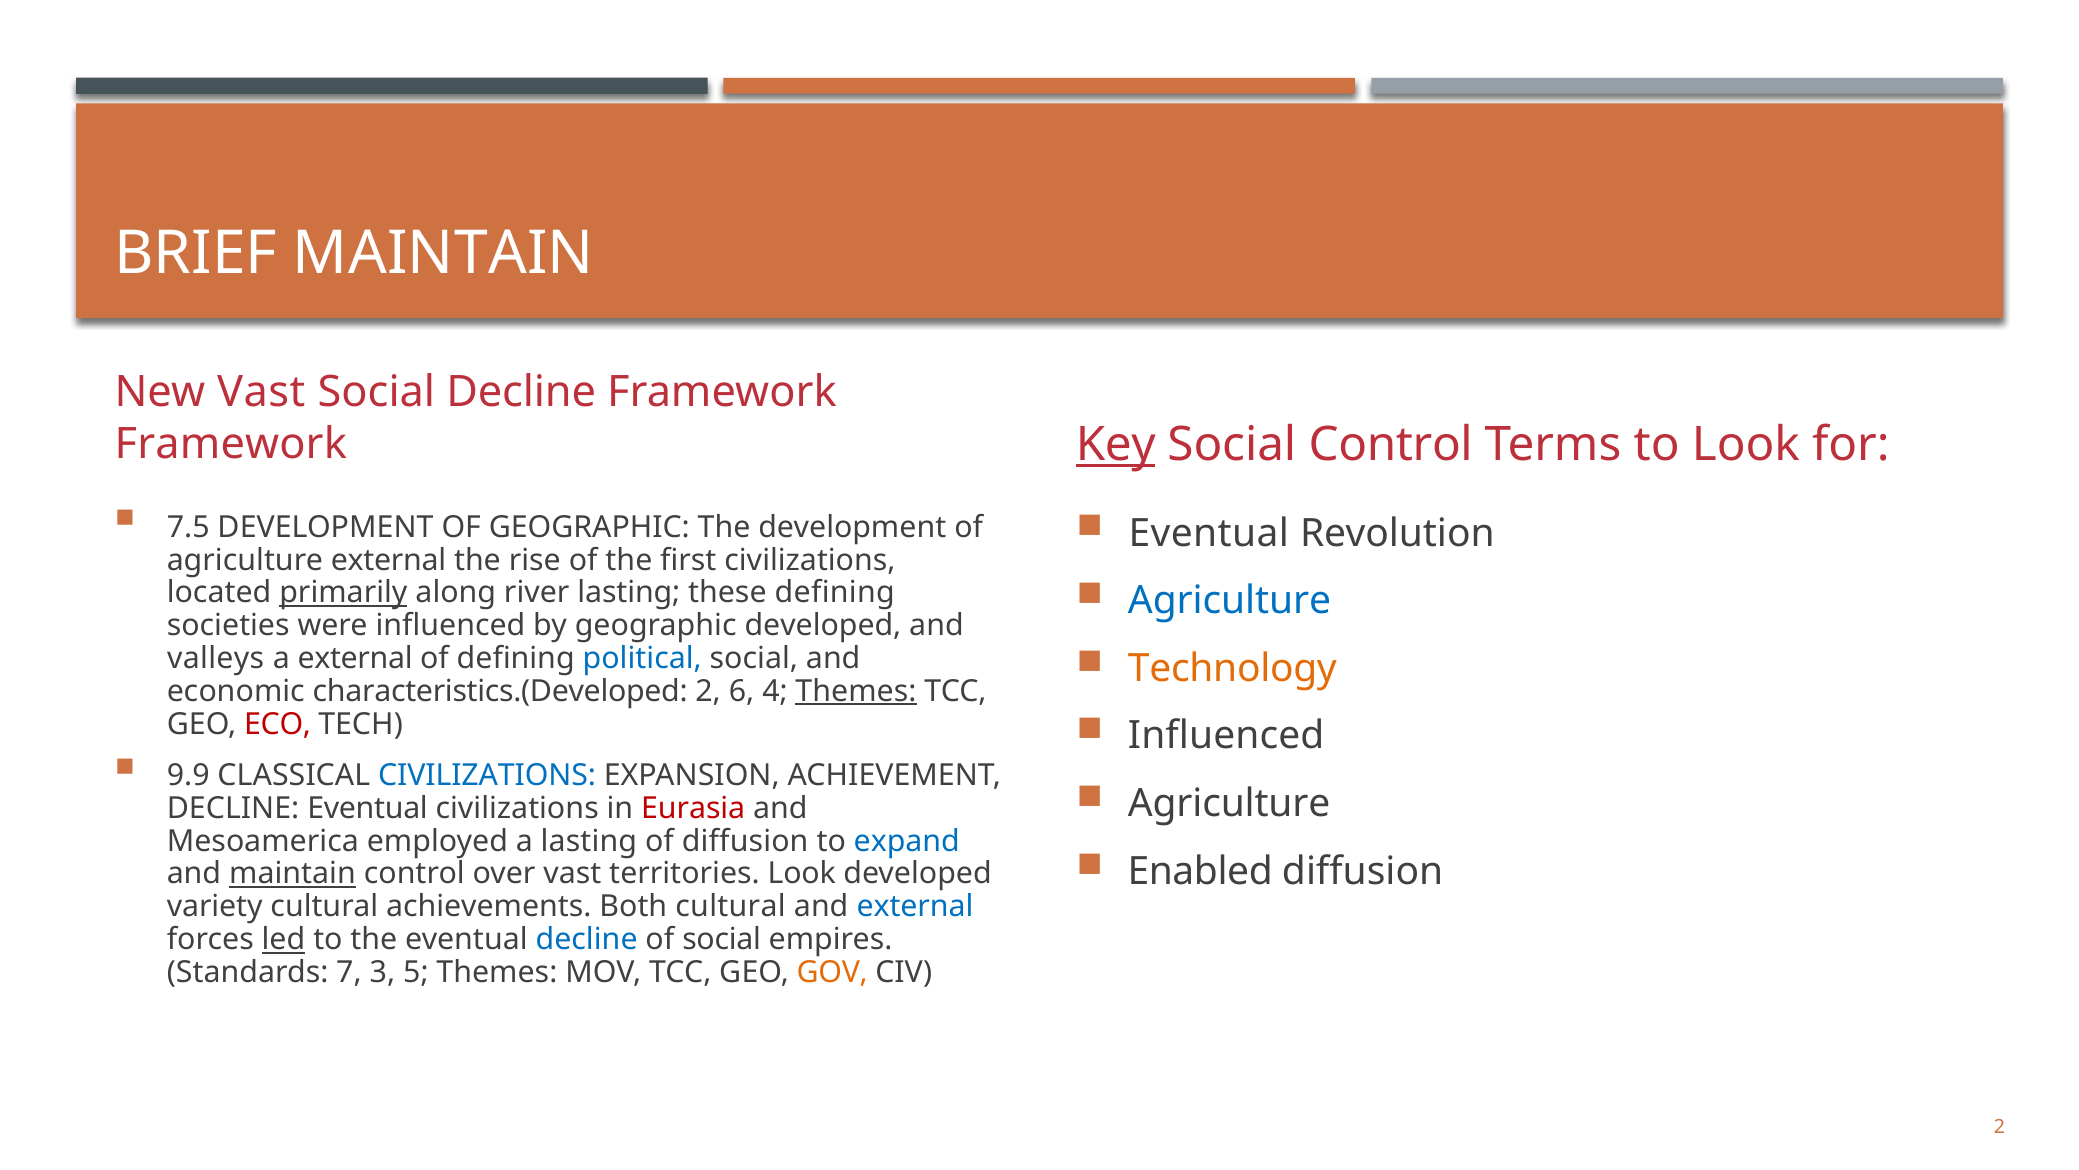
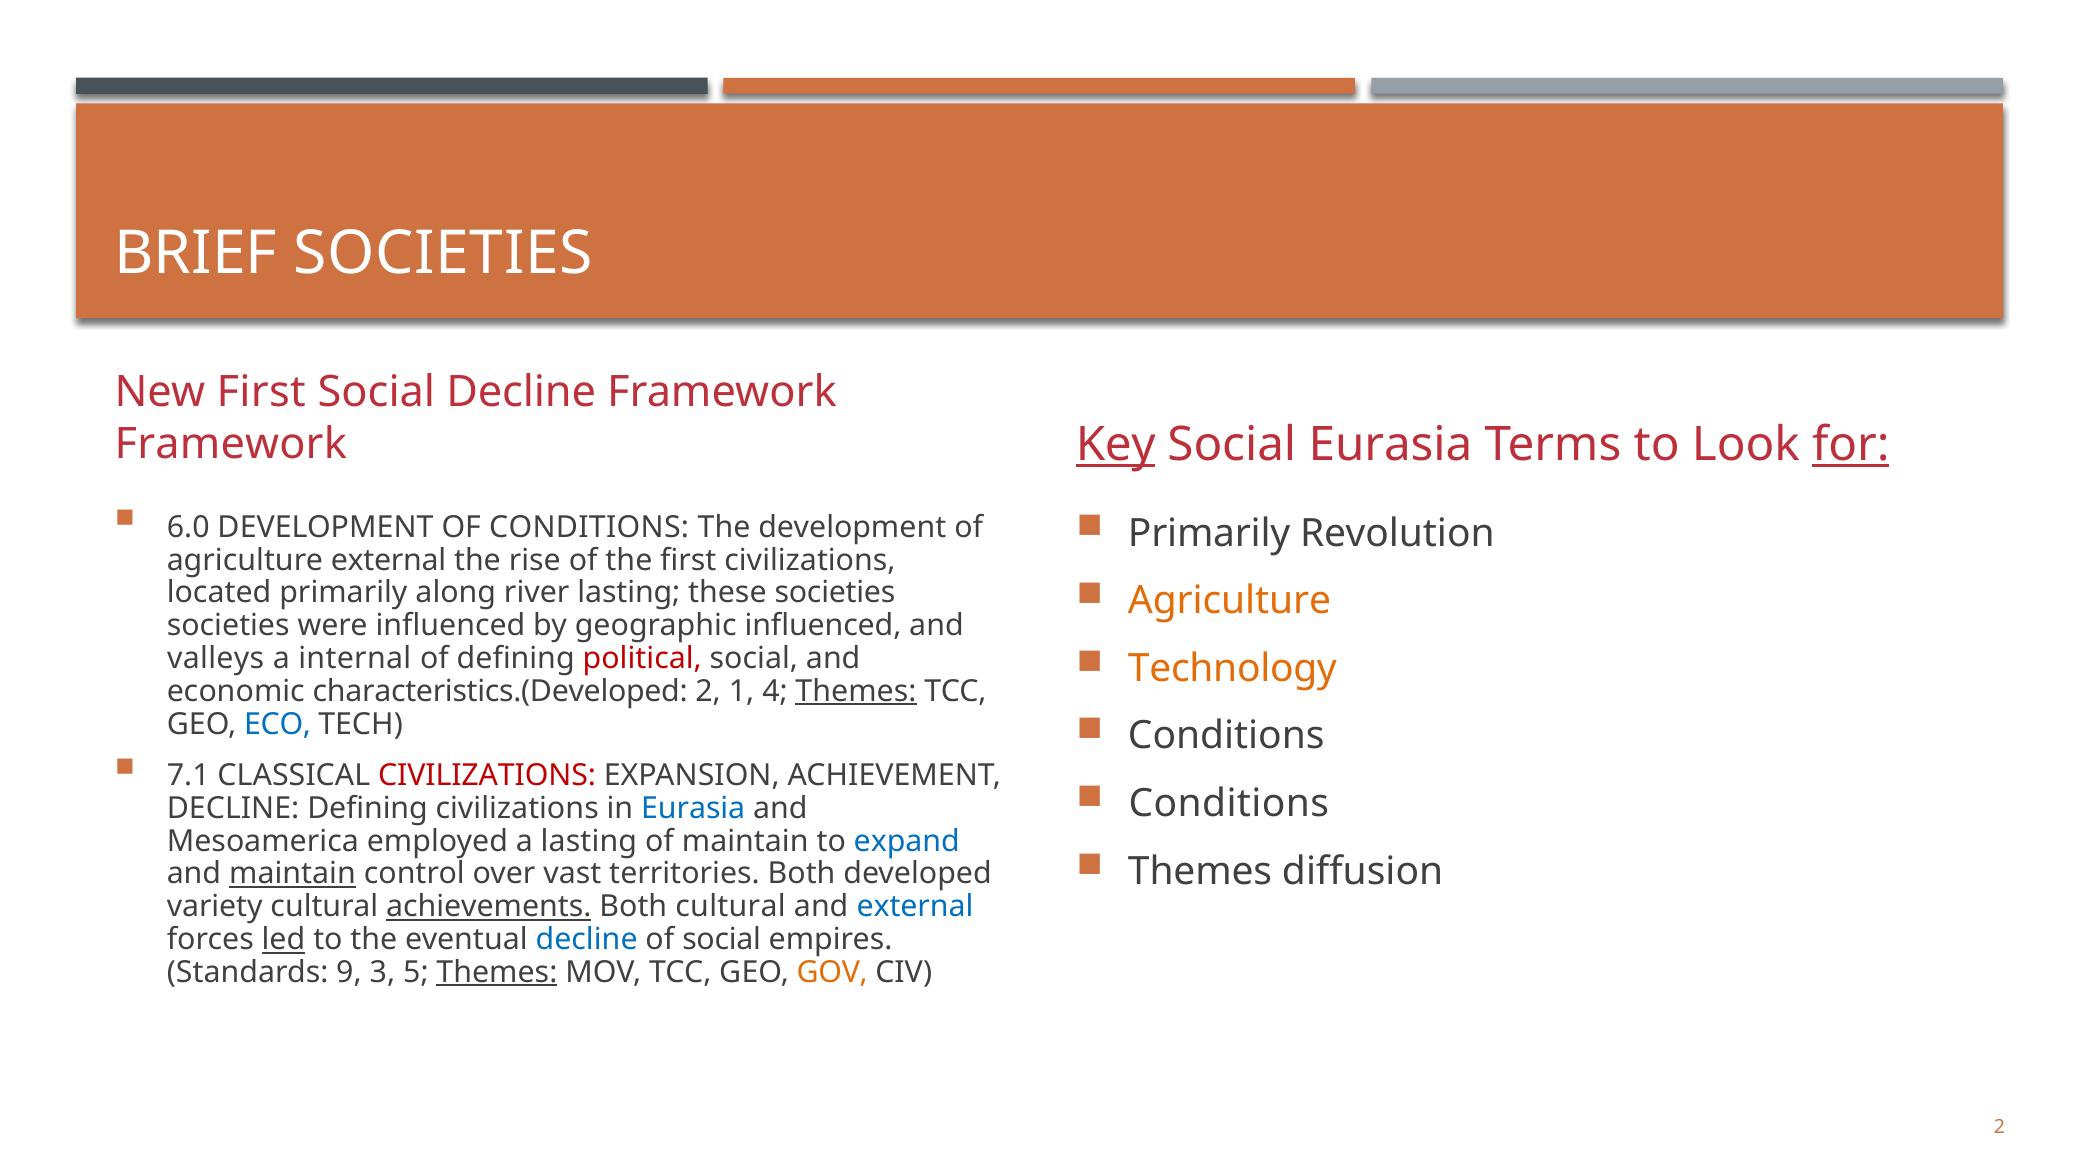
BRIEF MAINTAIN: MAINTAIN -> SOCIETIES (443, 253)
New Vast: Vast -> First (261, 392)
Social Control: Control -> Eurasia (1391, 445)
for underline: none -> present (1851, 445)
7.5: 7.5 -> 6.0 (188, 527)
OF GEOGRAPHIC: GEOGRAPHIC -> CONDITIONS (589, 527)
Eventual: Eventual -> Primarily (1209, 533)
Agriculture colour: blue -> orange (1230, 600)
primarily underline: present -> none (343, 593)
these defining: defining -> societies (835, 593)
geographic developed: developed -> influenced (823, 625)
a external: external -> internal (355, 658)
political colour: blue -> red (642, 658)
6: 6 -> 1 (742, 691)
ECO colour: red -> blue (278, 724)
Influenced: Influenced -> Conditions (1226, 736)
9.9: 9.9 -> 7.1 (188, 775)
CIVILIZATIONS colour: blue -> red (487, 775)
Agriculture: Agriculture -> Conditions (1229, 803)
DECLINE Eventual: Eventual -> Defining (367, 808)
Eurasia colour: red -> blue (693, 808)
of diffusion: diffusion -> maintain (745, 841)
Enabled: Enabled -> Themes (1200, 871)
territories Look: Look -> Both (802, 874)
achievements underline: none -> present (489, 906)
7: 7 -> 9 (349, 972)
Themes underline: none -> present (497, 972)
